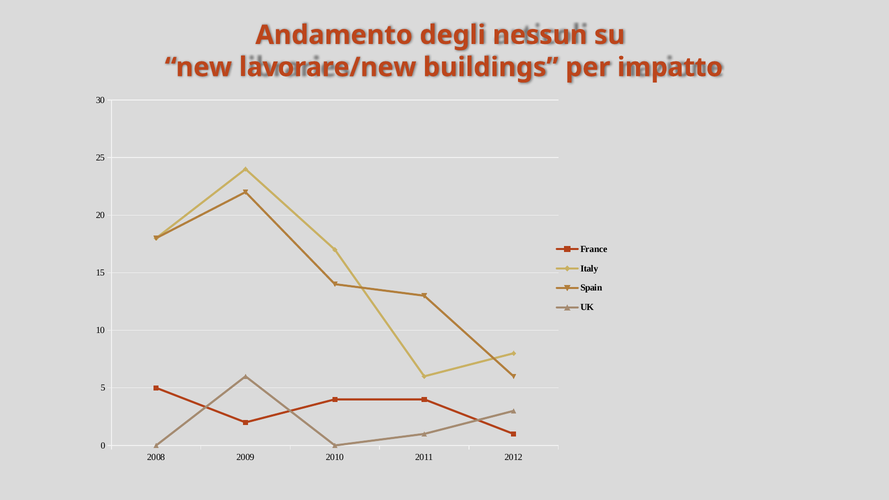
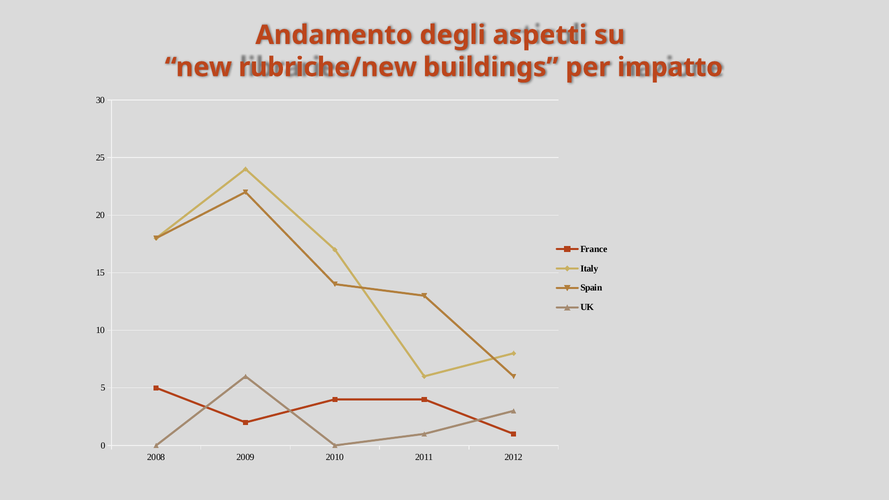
nessun: nessun -> aspetti (540, 35)
lavorare/new: lavorare/new -> rubriche/new (328, 67)
